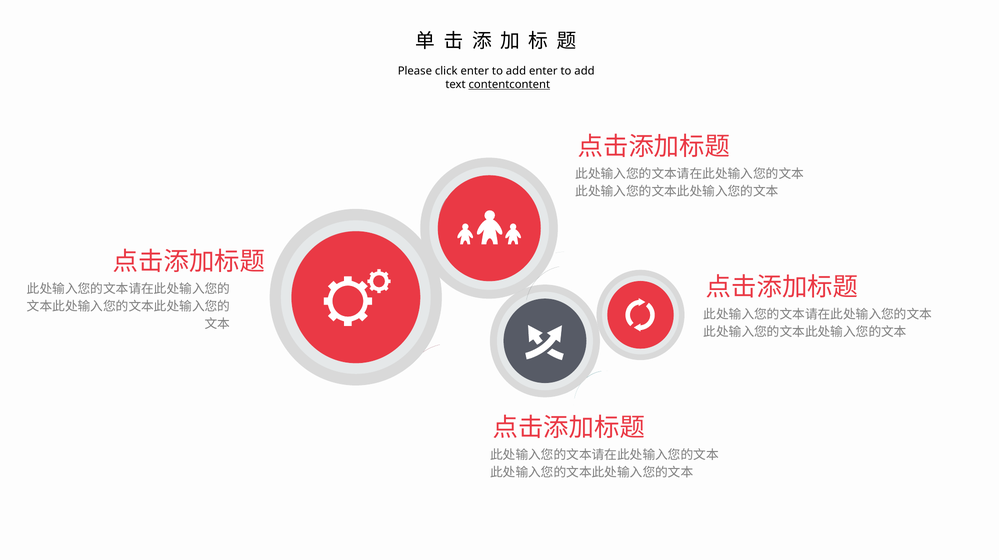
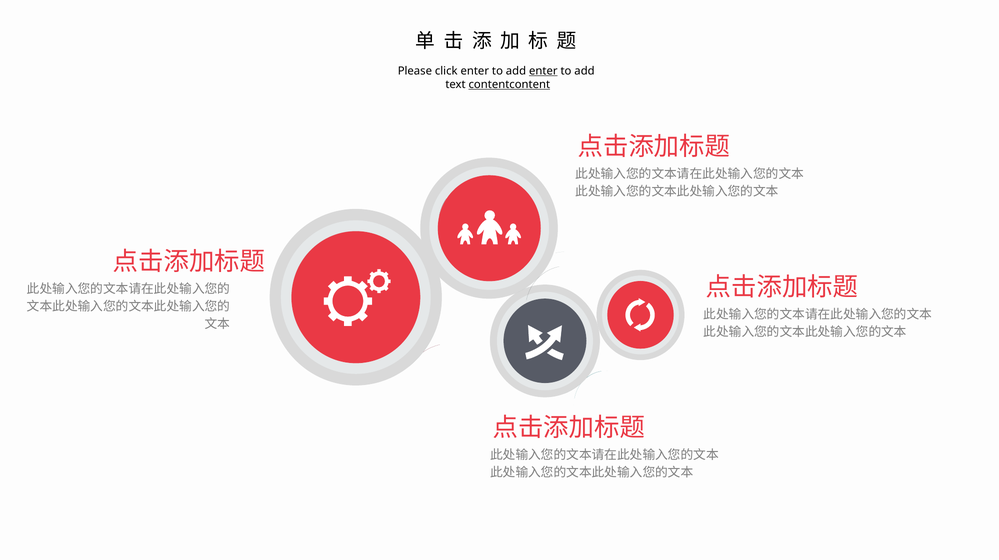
enter underline: none -> present (543, 71)
